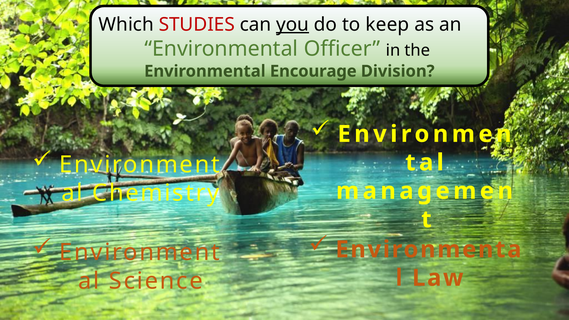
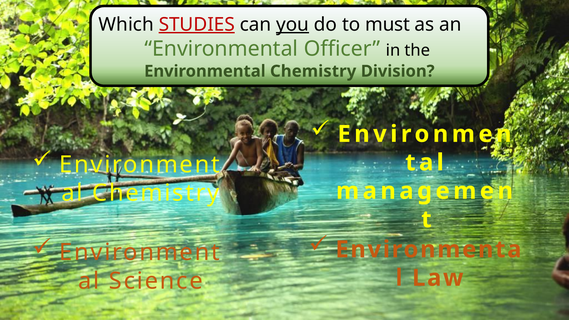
STUDIES underline: none -> present (197, 24)
keep: keep -> must (388, 24)
Environmental Encourage: Encourage -> Chemistry (313, 71)
